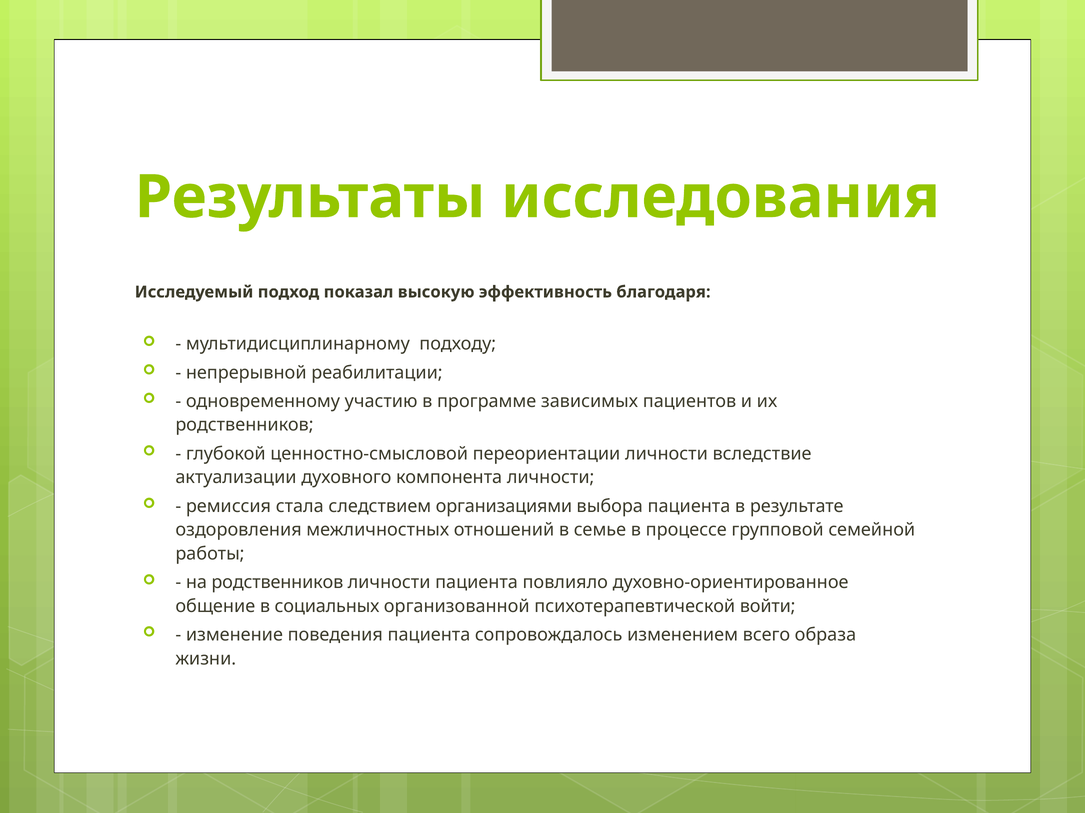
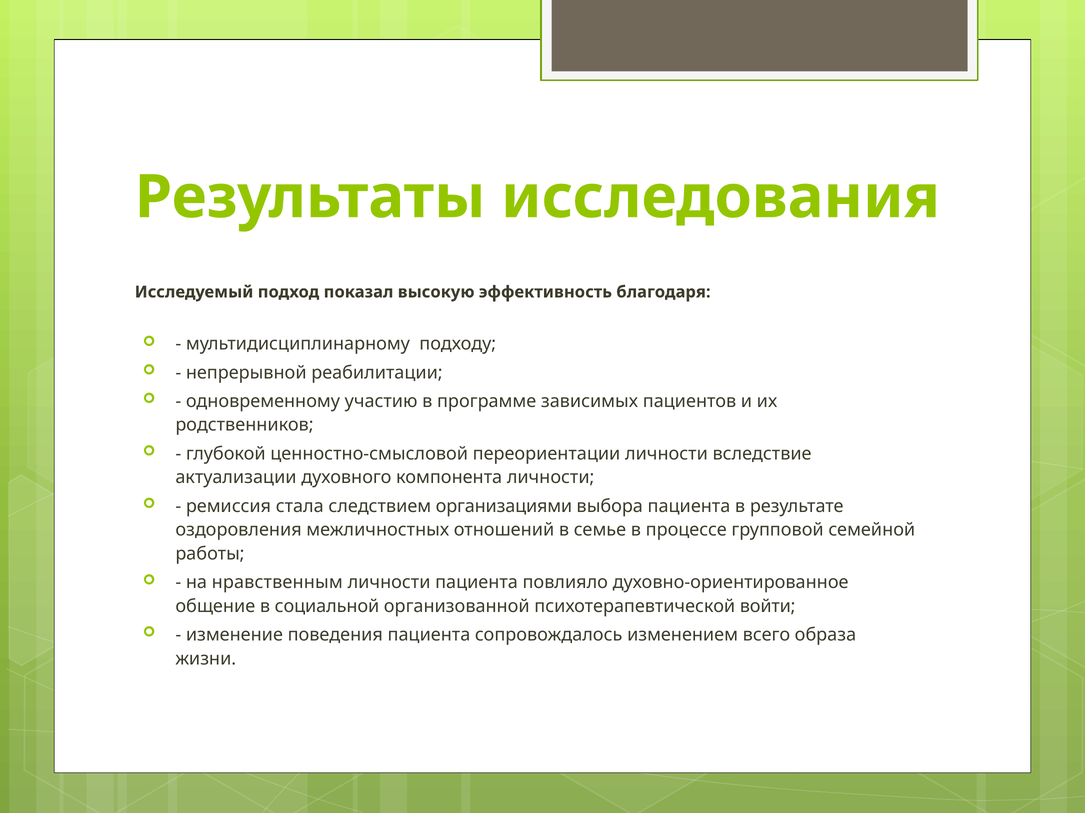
на родственников: родственников -> нравственным (277, 583)
социальных: социальных -> социальной (327, 607)
